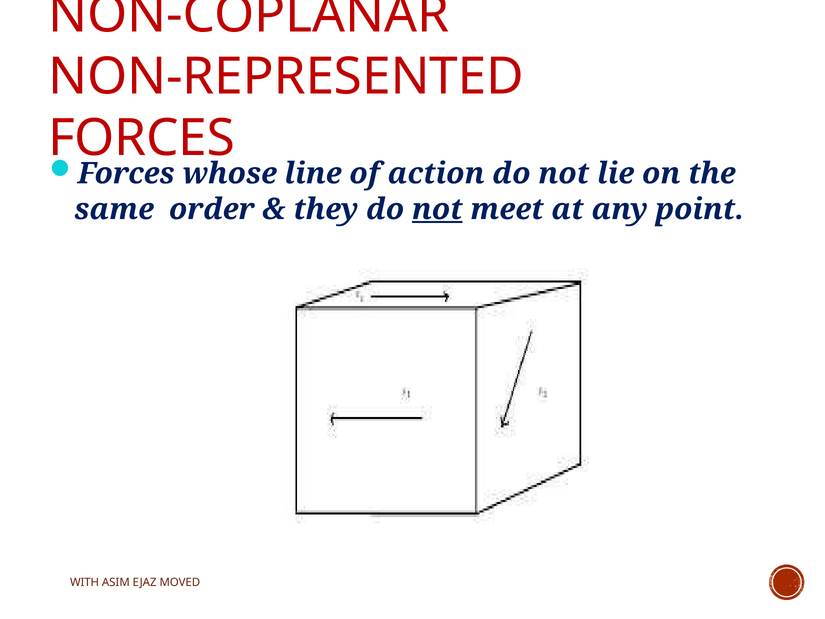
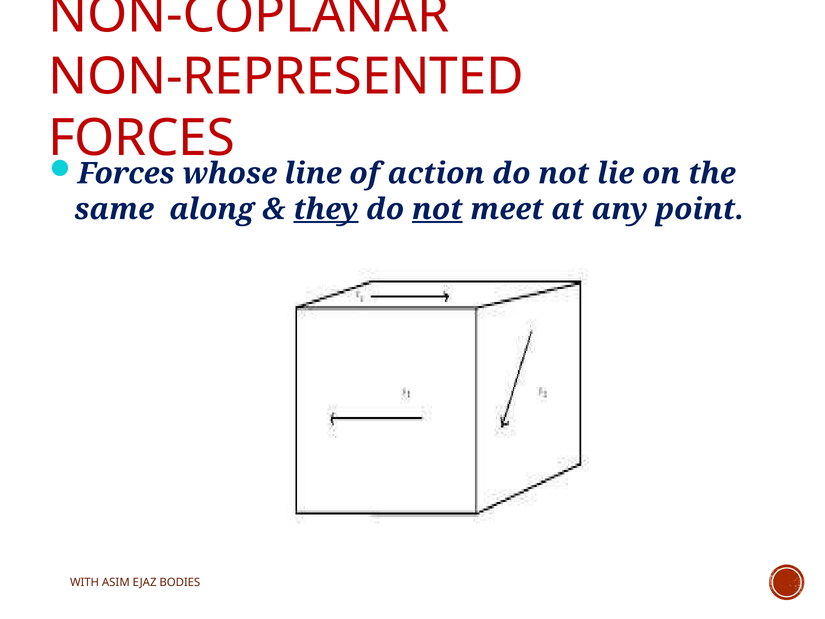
order: order -> along (212, 209)
they underline: none -> present (326, 209)
MOVED: MOVED -> BODIES (180, 582)
